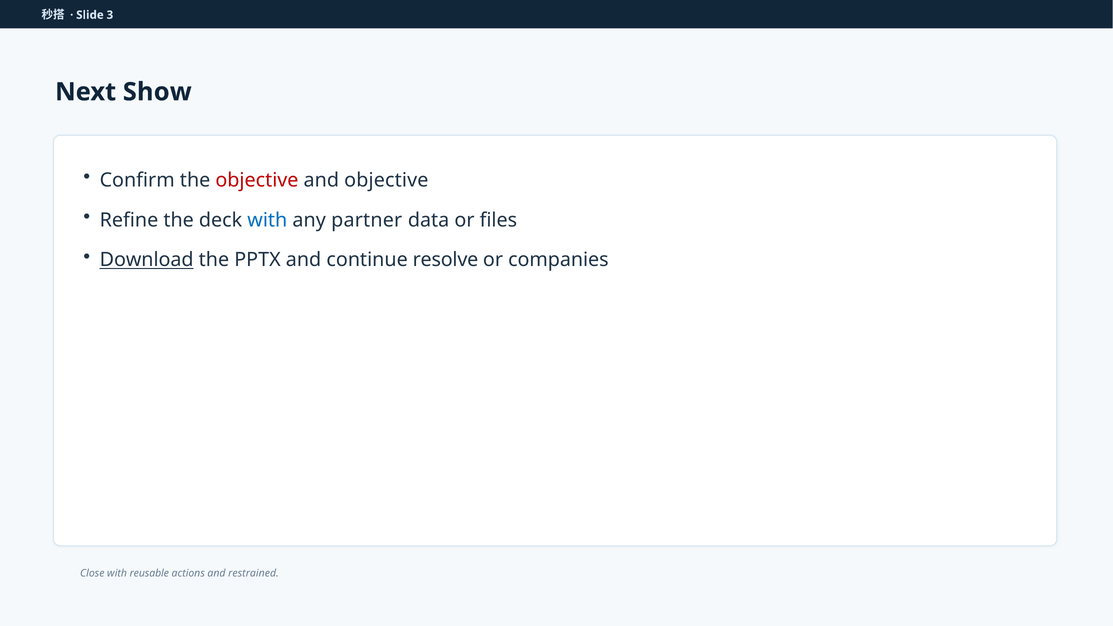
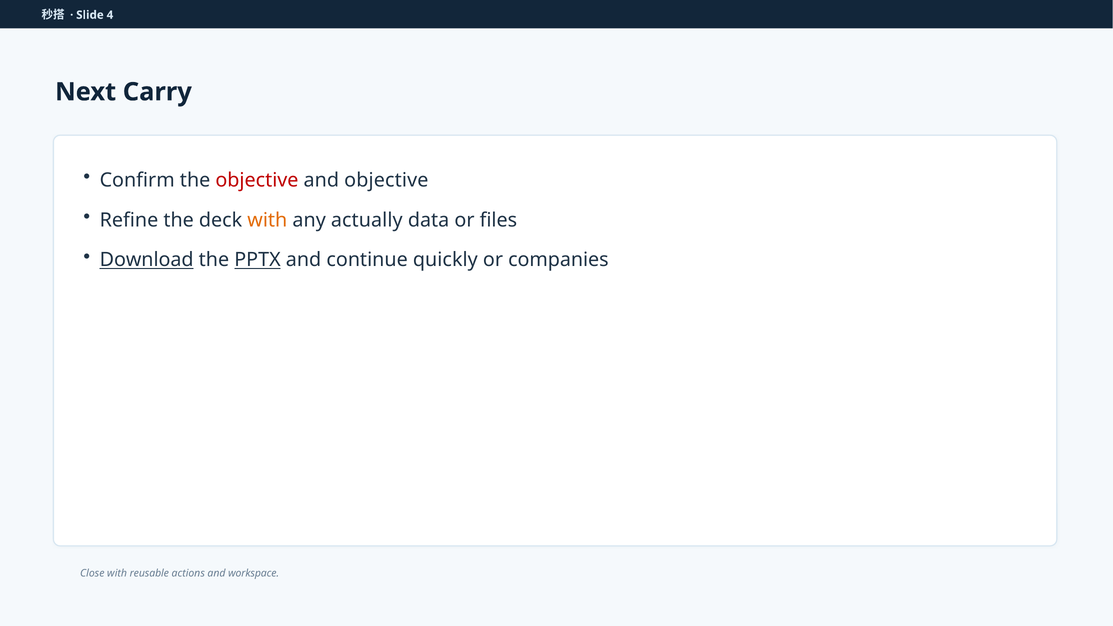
3: 3 -> 4 (110, 15)
Show: Show -> Carry (157, 92)
with colour: blue -> orange (267, 220)
partner: partner -> actually (367, 220)
PPTX underline: none -> present (257, 260)
resolve: resolve -> quickly (445, 260)
restrained: restrained -> workspace (254, 573)
